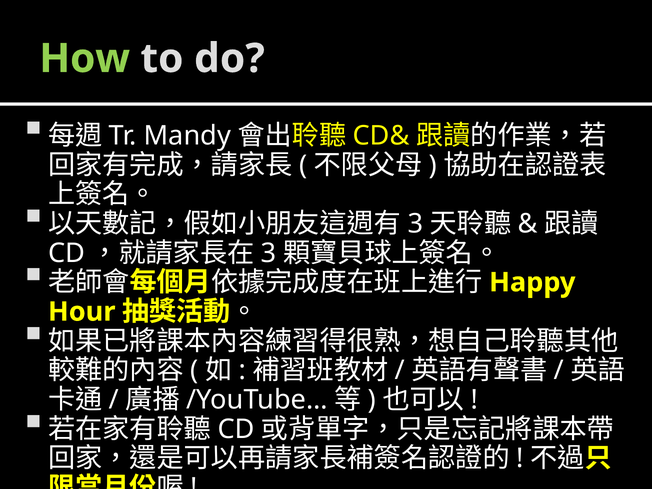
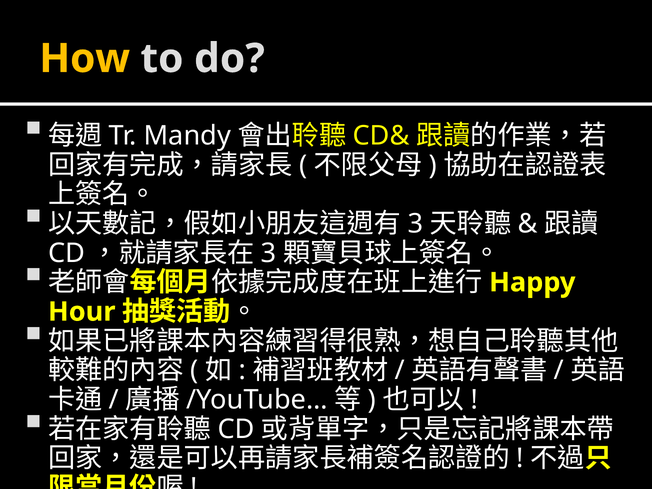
How colour: light green -> yellow (85, 59)
